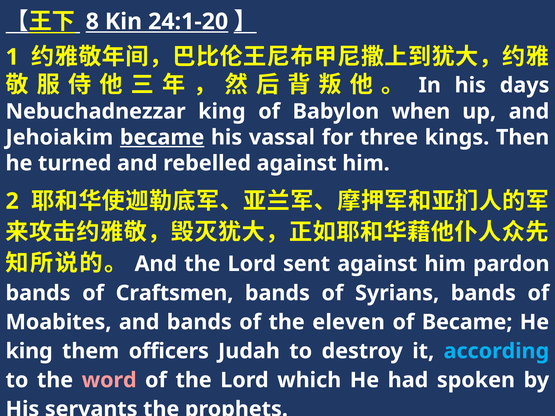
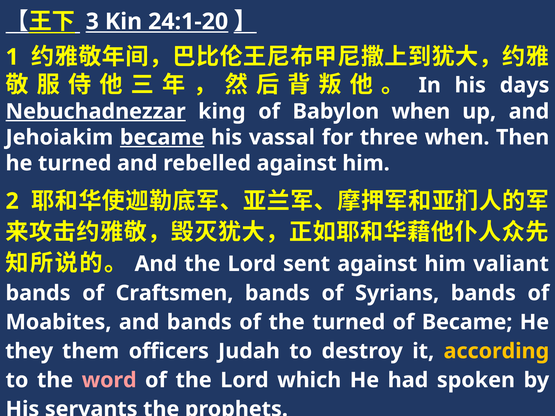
8: 8 -> 3 (92, 22)
Nebuchadnezzar underline: none -> present (96, 112)
three kings: kings -> when (457, 137)
pardon: pardon -> valiant (511, 264)
the eleven: eleven -> turned (349, 322)
king: king -> they (29, 351)
according colour: light blue -> yellow (496, 351)
